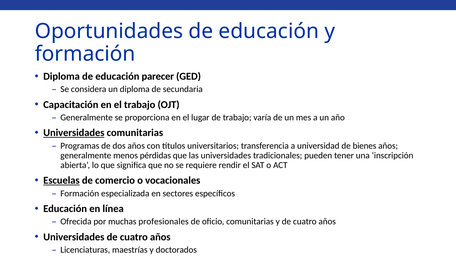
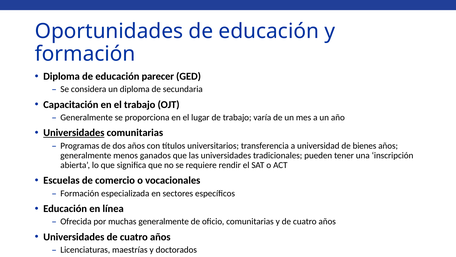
pérdidas: pérdidas -> ganados (155, 155)
Escuelas underline: present -> none (61, 180)
muchas profesionales: profesionales -> generalmente (164, 221)
